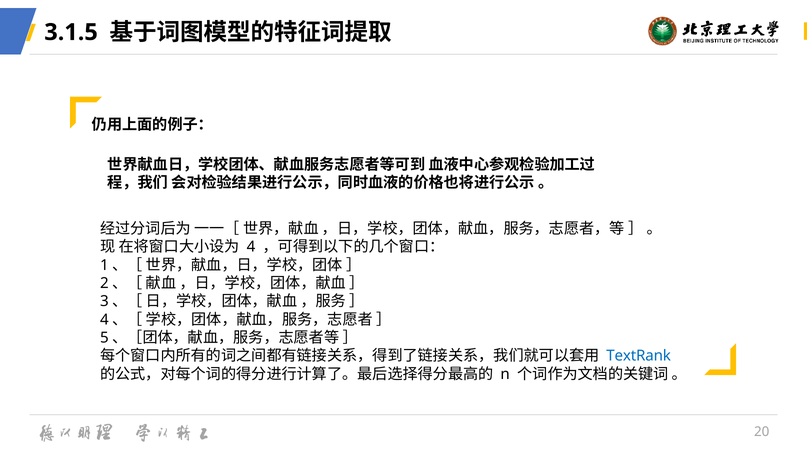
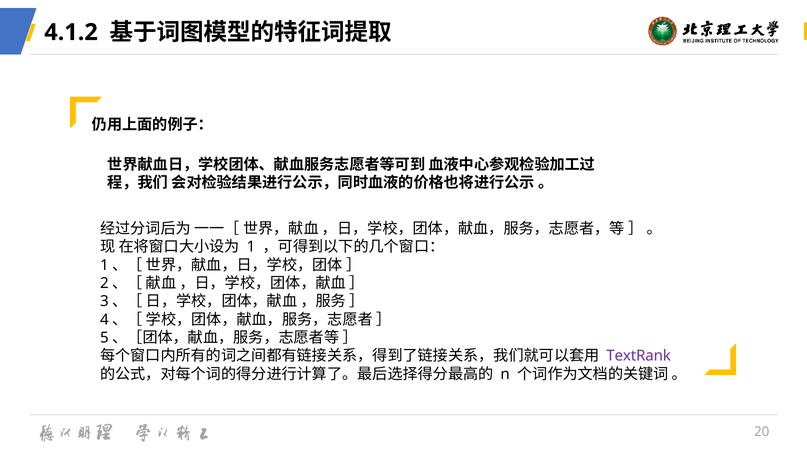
3.1.5: 3.1.5 -> 4.1.2 (71, 32)
4: 4 -> 1 (251, 247)
TextRank colour: blue -> purple (639, 356)
